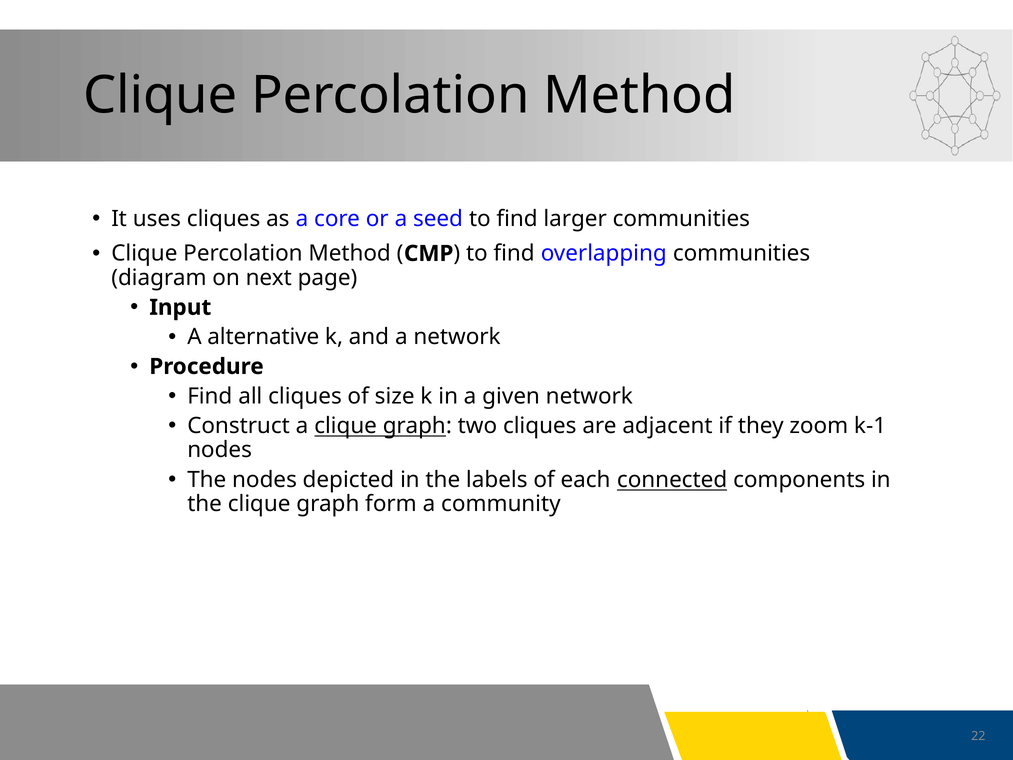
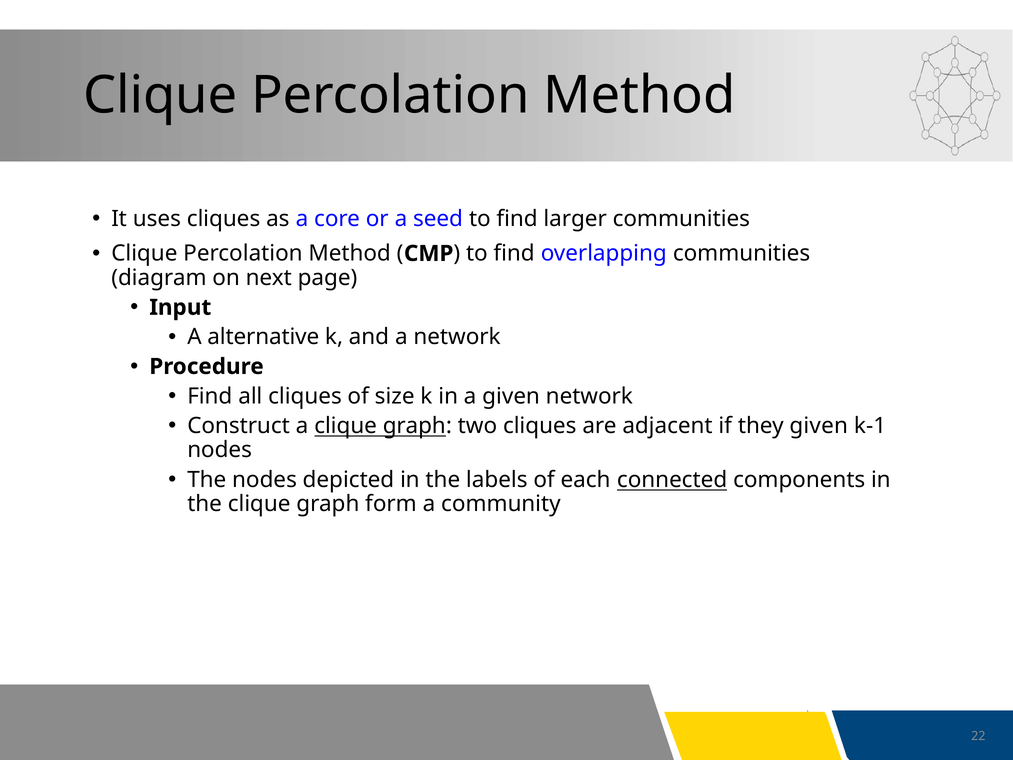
they zoom: zoom -> given (819, 426)
